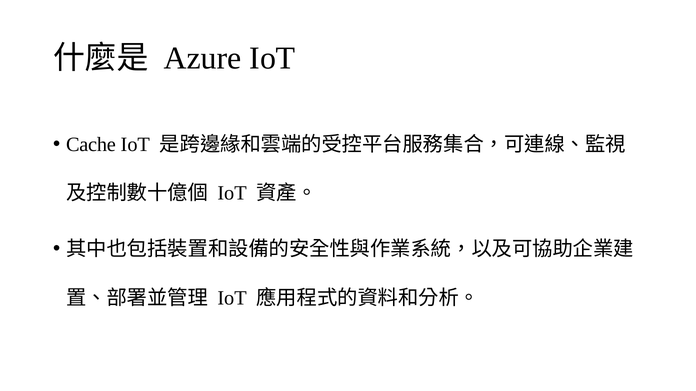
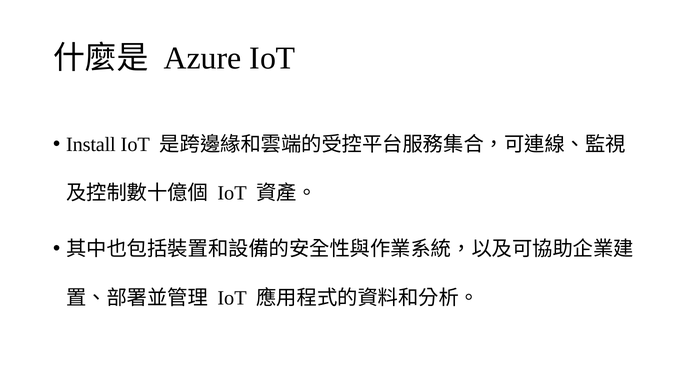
Cache: Cache -> Install (91, 145)
